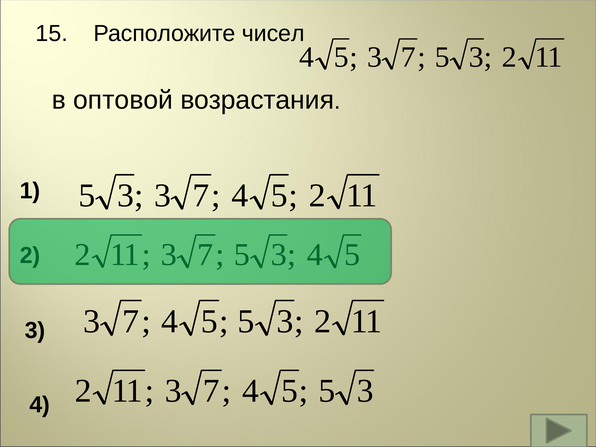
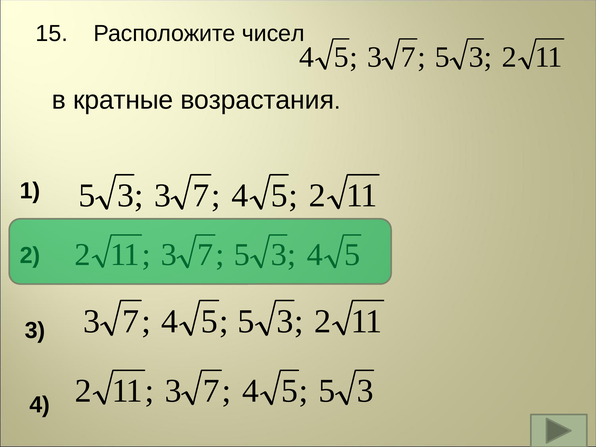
оптовой: оптовой -> кратные (123, 100)
